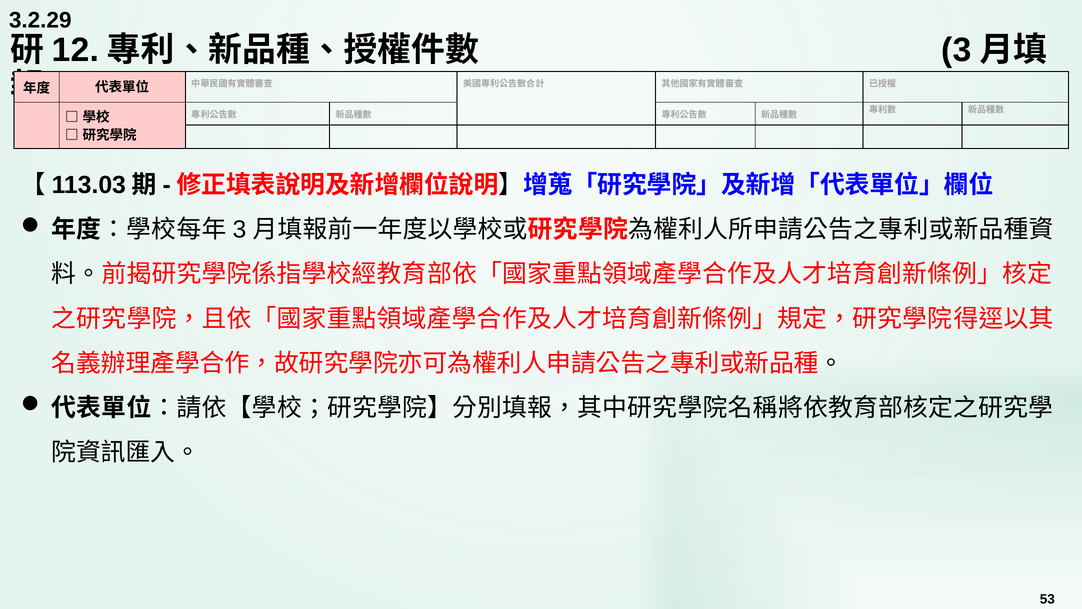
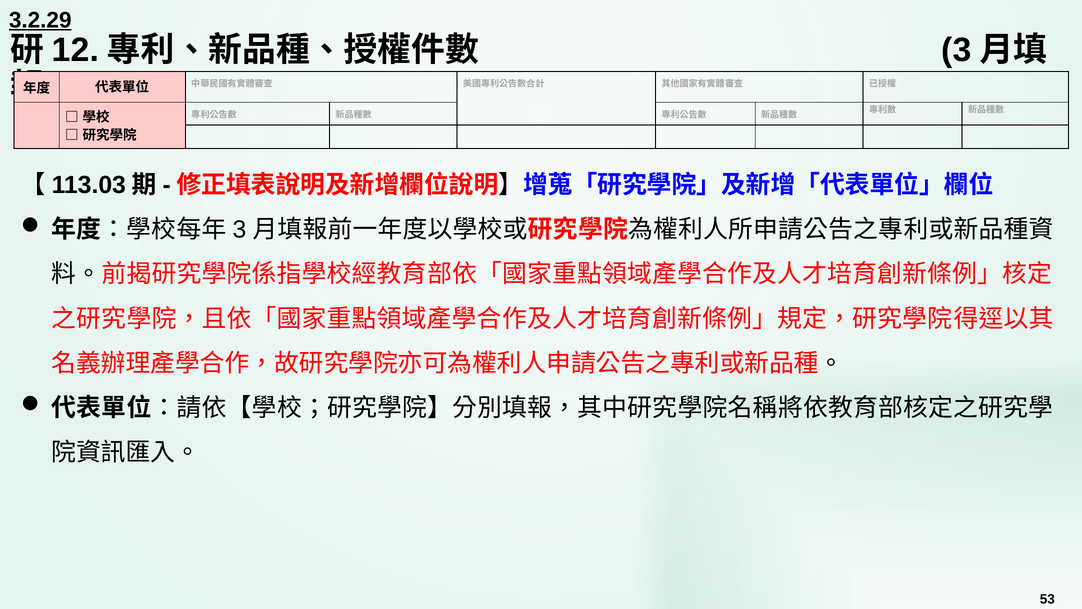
3.2.29 underline: none -> present (40, 20)
